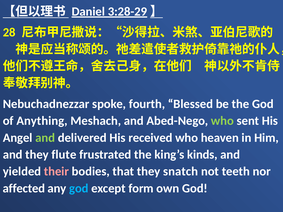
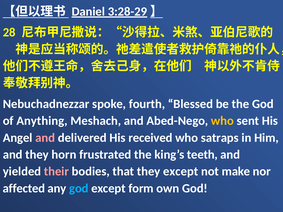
who colour: light green -> yellow (222, 121)
and colour: light green -> pink (45, 138)
heaven: heaven -> satraps (220, 138)
flute: flute -> horn (64, 155)
kinds: kinds -> teeth (202, 155)
they snatch: snatch -> except (181, 172)
teeth: teeth -> make (236, 172)
